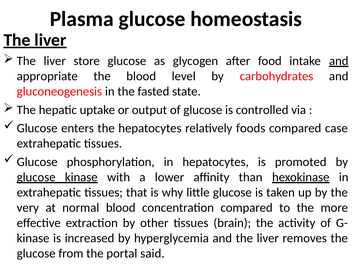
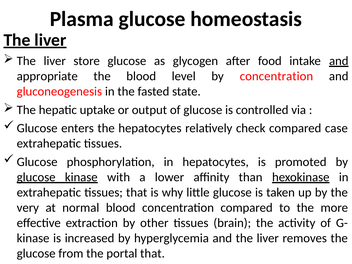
by carbohydrates: carbohydrates -> concentration (276, 76)
foods: foods -> check (251, 128)
portal said: said -> that (153, 253)
